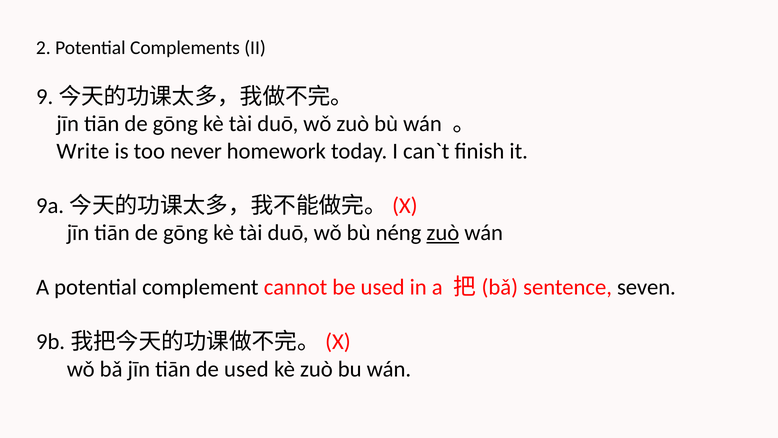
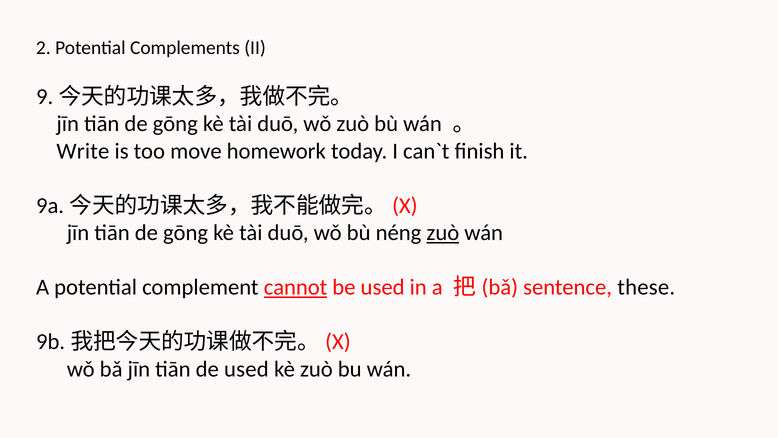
never: never -> move (196, 151)
cannot underline: none -> present (296, 287)
seven: seven -> these (646, 287)
